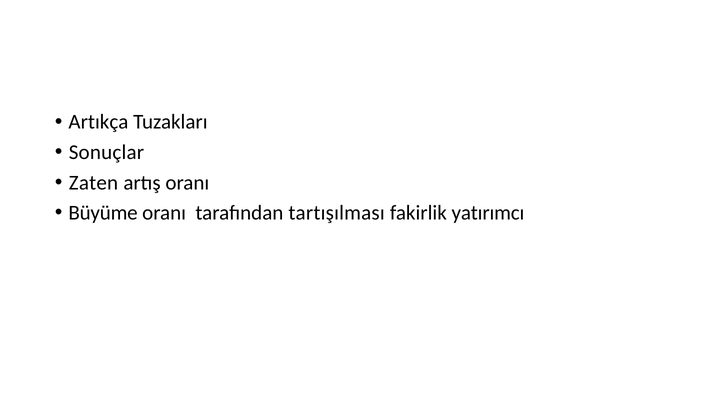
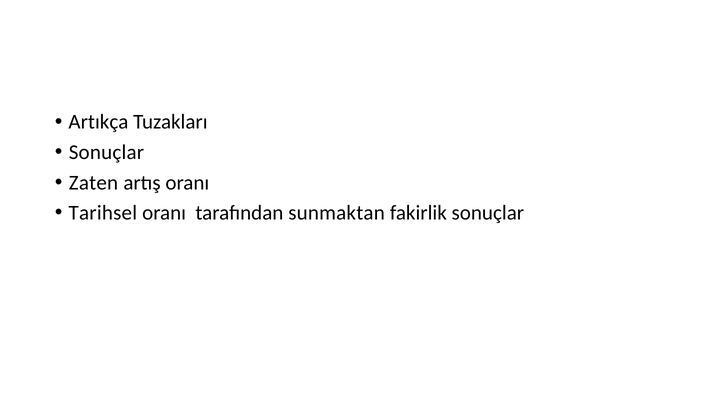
Büyüme: Büyüme -> Tarihsel (103, 213)
tartışılması: tartışılması -> sunmaktan (337, 213)
fakirlik yatırımcı: yatırımcı -> sonuçlar (488, 213)
